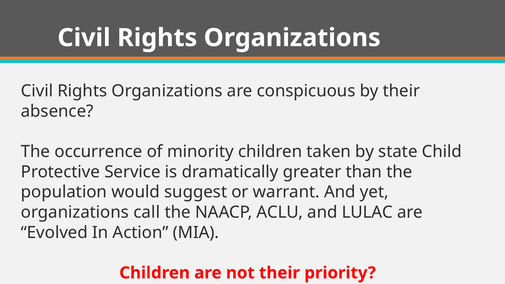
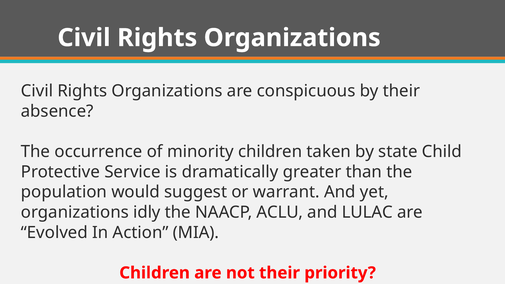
call: call -> idly (147, 212)
